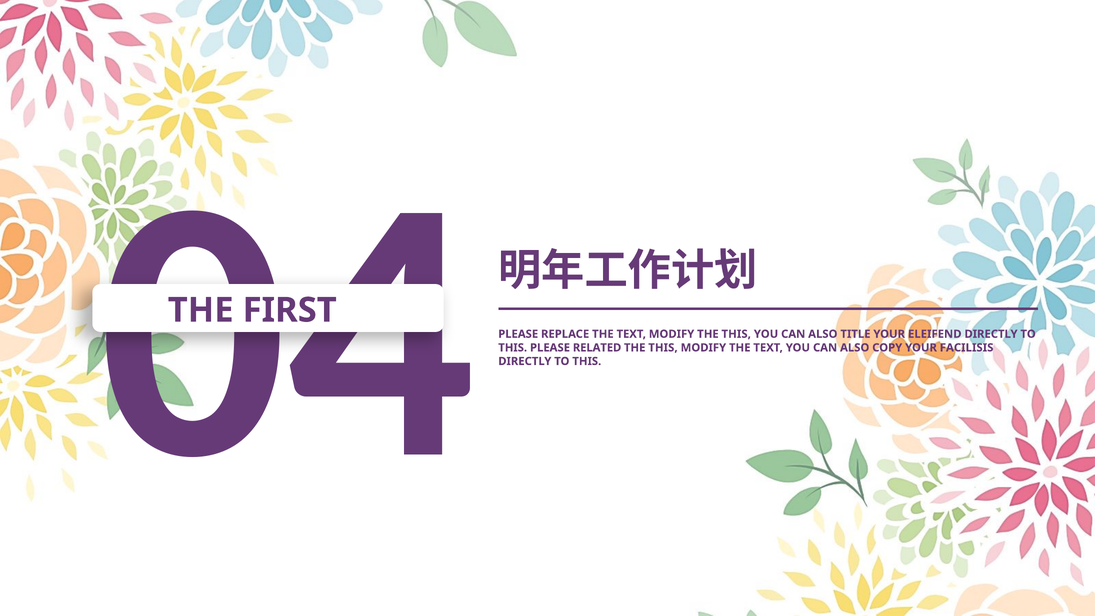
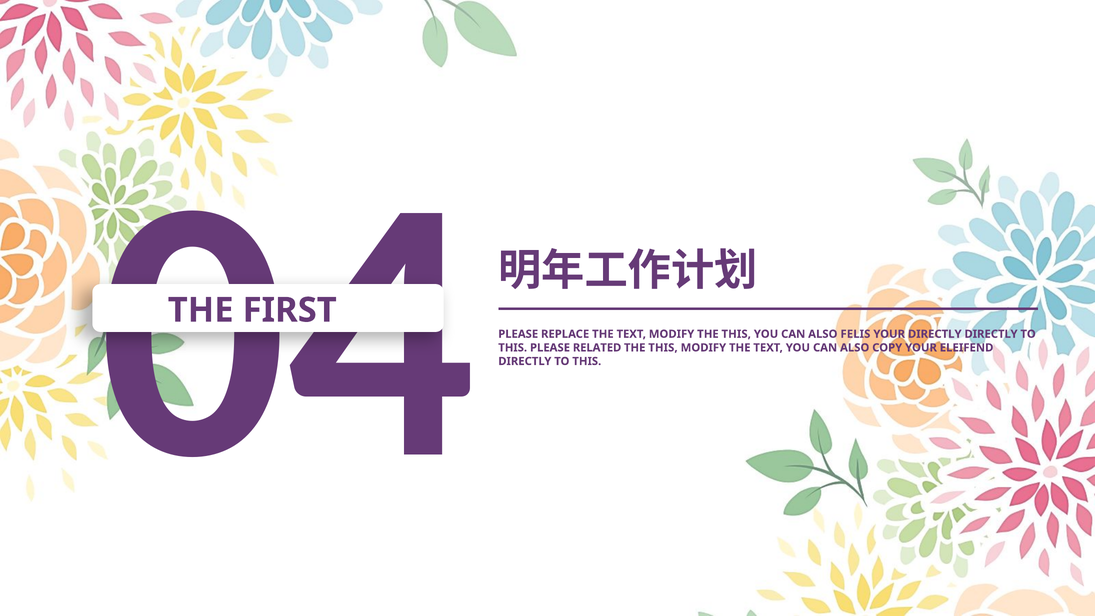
TITLE: TITLE -> FELIS (855, 334)
YOUR ELEIFEND: ELEIFEND -> DIRECTLY (935, 334)
FACILISIS: FACILISIS -> ELEIFEND (967, 348)
